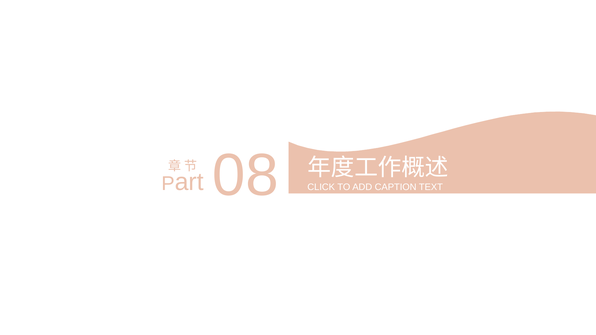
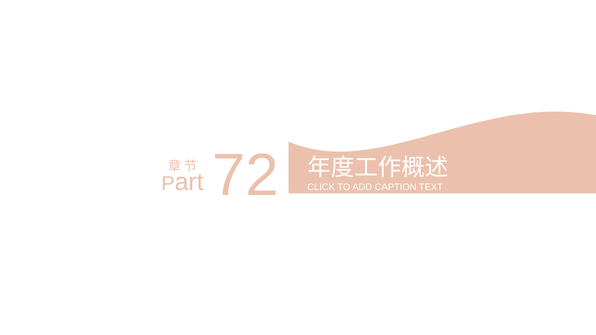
08: 08 -> 72 (245, 175)
